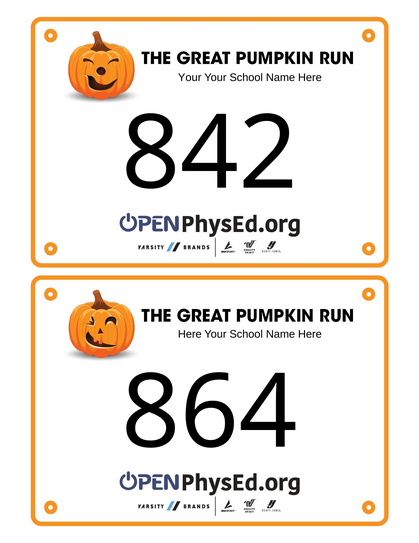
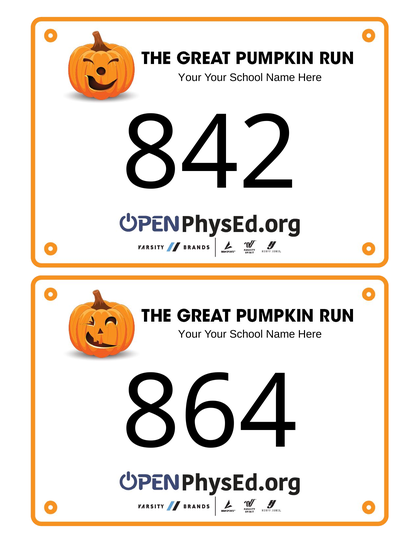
Here: Here -> Your (190, 334)
